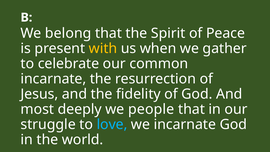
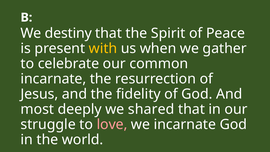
belong: belong -> destiny (68, 33)
people: people -> shared (151, 109)
love colour: light blue -> pink (112, 124)
